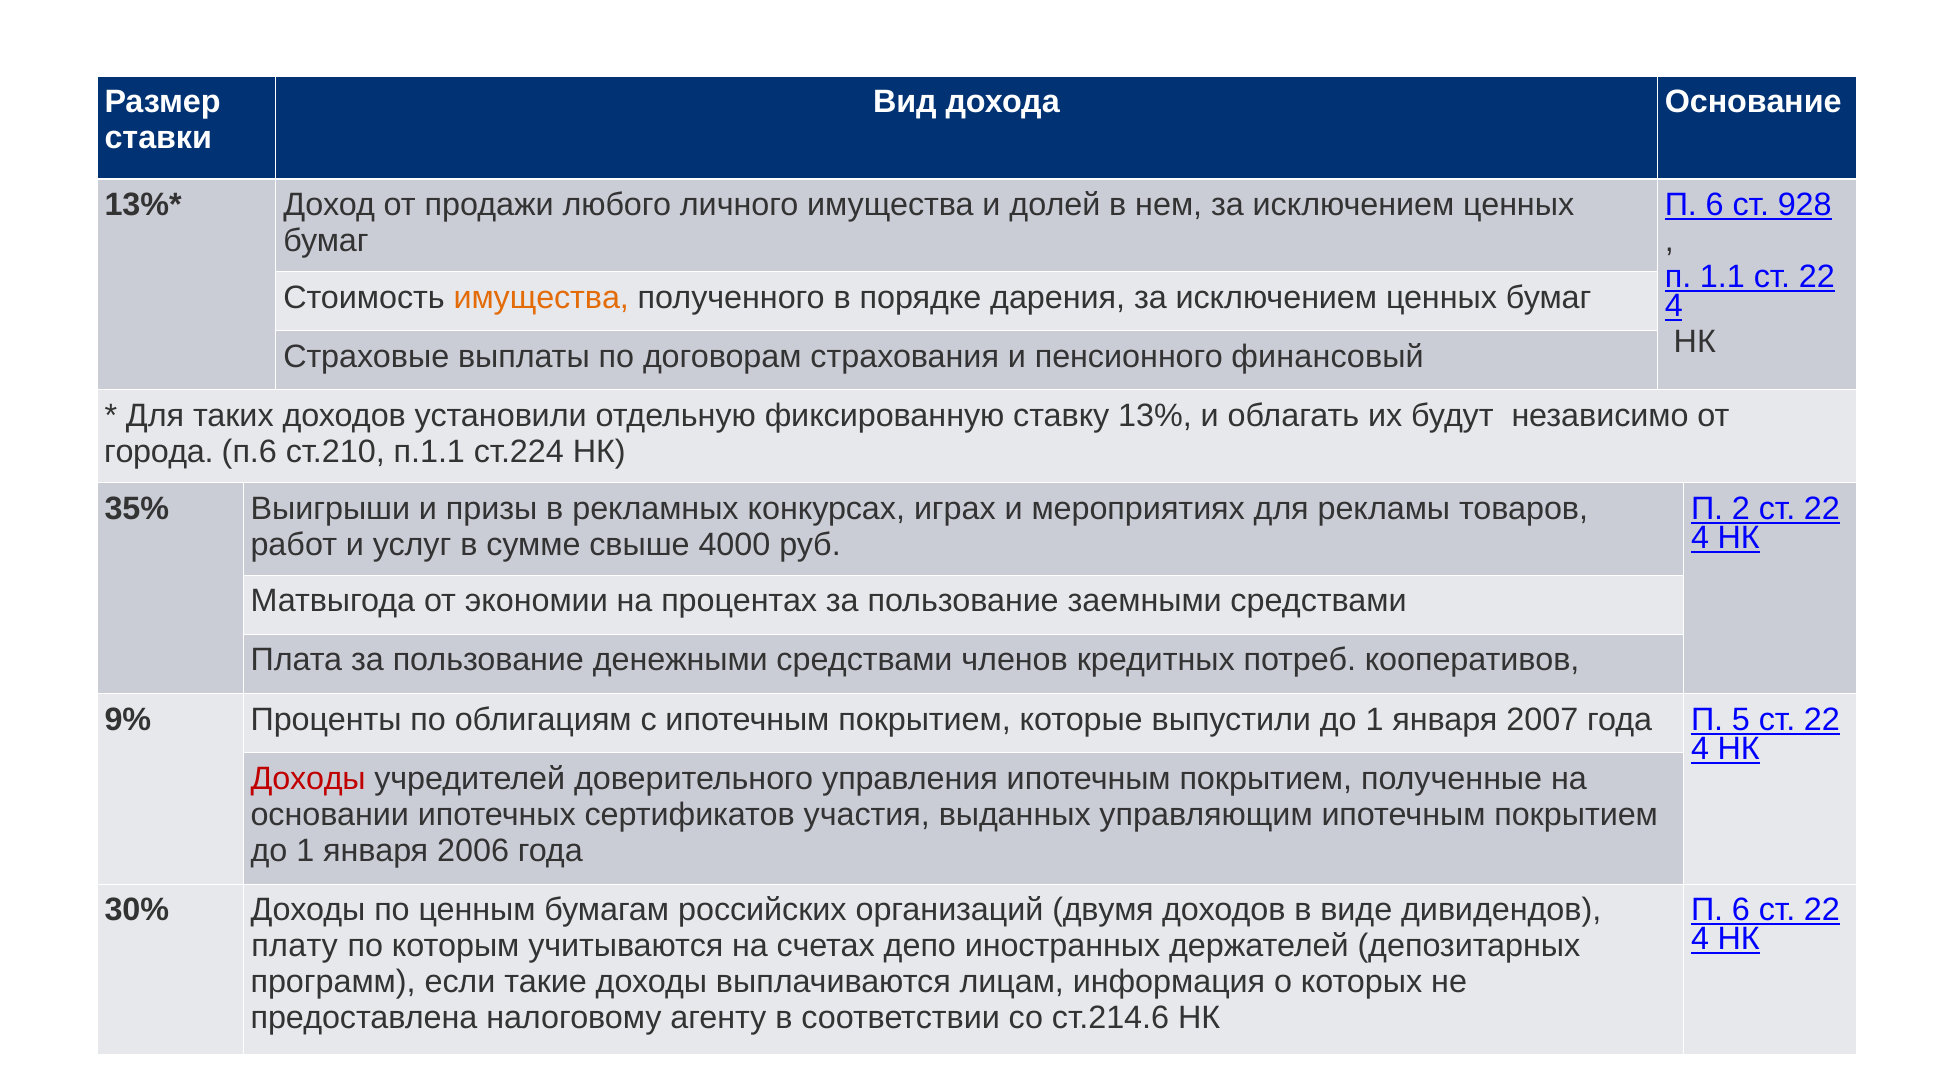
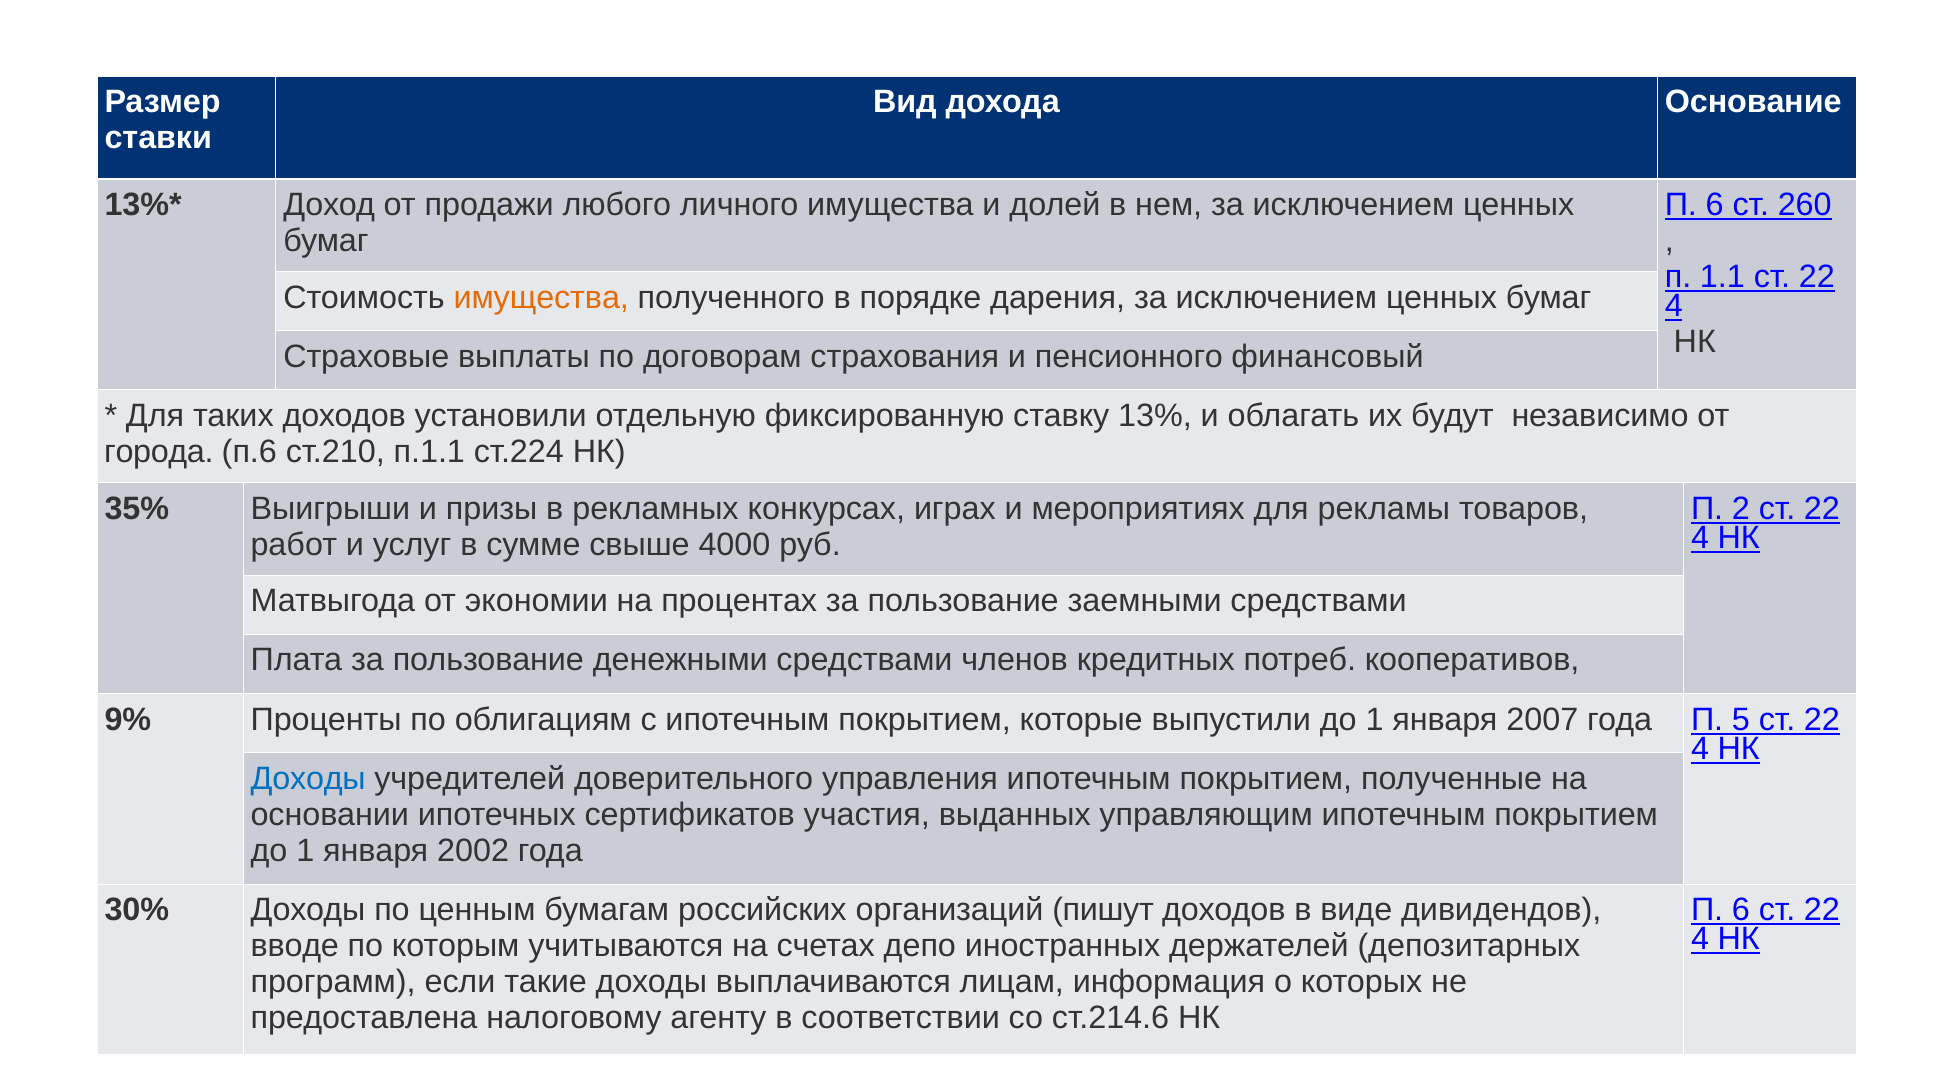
928: 928 -> 260 (1805, 205)
Доходы colour: red -> blue (308, 779)
2006: 2006 -> 2002 (473, 851)
двумя: двумя -> пишут (1103, 910)
плату: плату -> вводе (295, 946)
